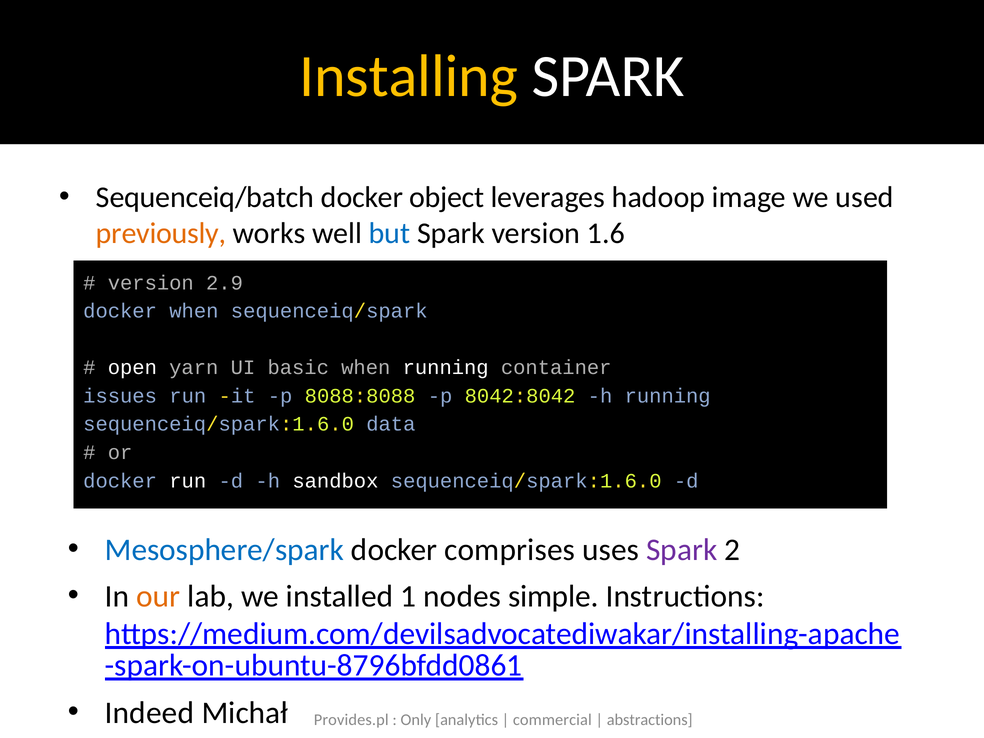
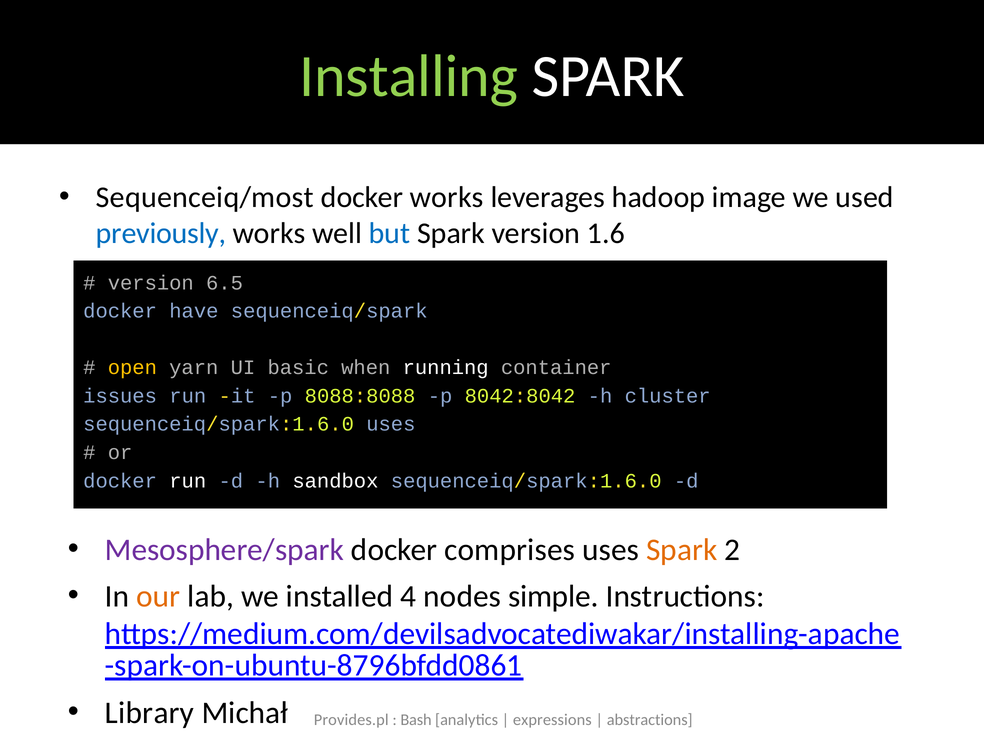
Installing colour: yellow -> light green (409, 76)
Sequenceiq/batch: Sequenceiq/batch -> Sequenceiq/most (205, 197)
docker object: object -> works (447, 197)
previously colour: orange -> blue (161, 233)
2.9: 2.9 -> 6.5 (225, 283)
docker when: when -> have (194, 311)
open colour: white -> yellow (132, 368)
h running: running -> cluster (668, 396)
sequenceiq/spark:1.6.0 data: data -> uses (391, 424)
Mesosphere/spark colour: blue -> purple (224, 550)
Spark colour: purple -> orange (682, 550)
1: 1 -> 4 (408, 596)
Indeed: Indeed -> Library (149, 713)
Only: Only -> Bash (416, 720)
commercial: commercial -> expressions (552, 720)
